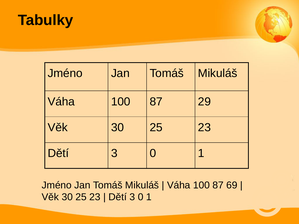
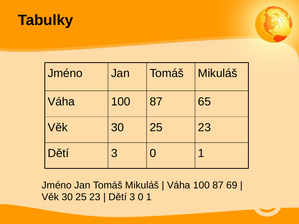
29: 29 -> 65 (204, 102)
